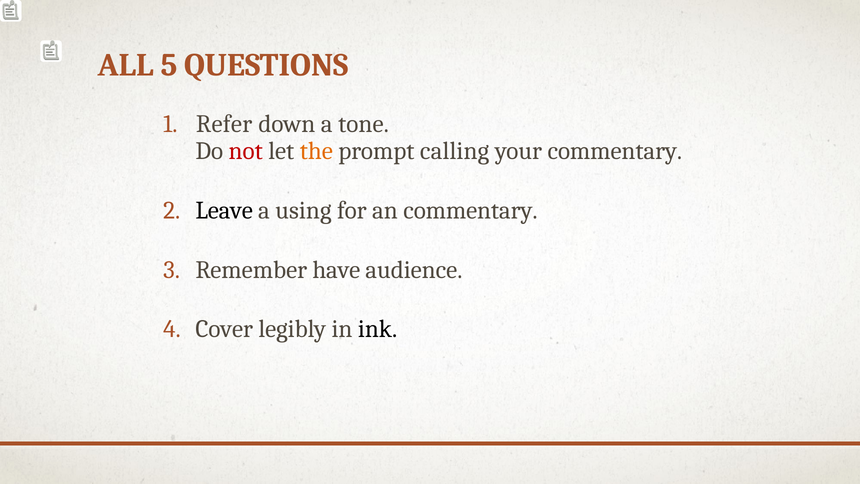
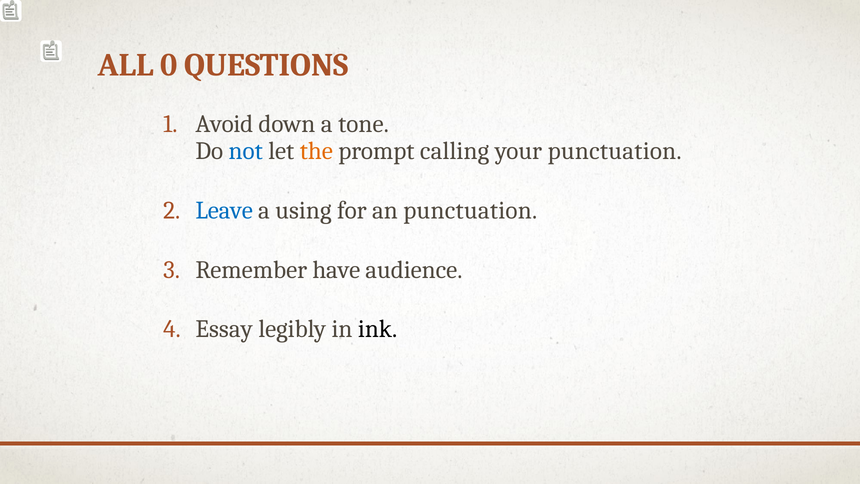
5: 5 -> 0 (169, 65)
Refer: Refer -> Avoid (224, 124)
not colour: red -> blue (246, 151)
your commentary: commentary -> punctuation (615, 151)
Leave colour: black -> blue (224, 210)
an commentary: commentary -> punctuation (470, 210)
Cover: Cover -> Essay (224, 329)
